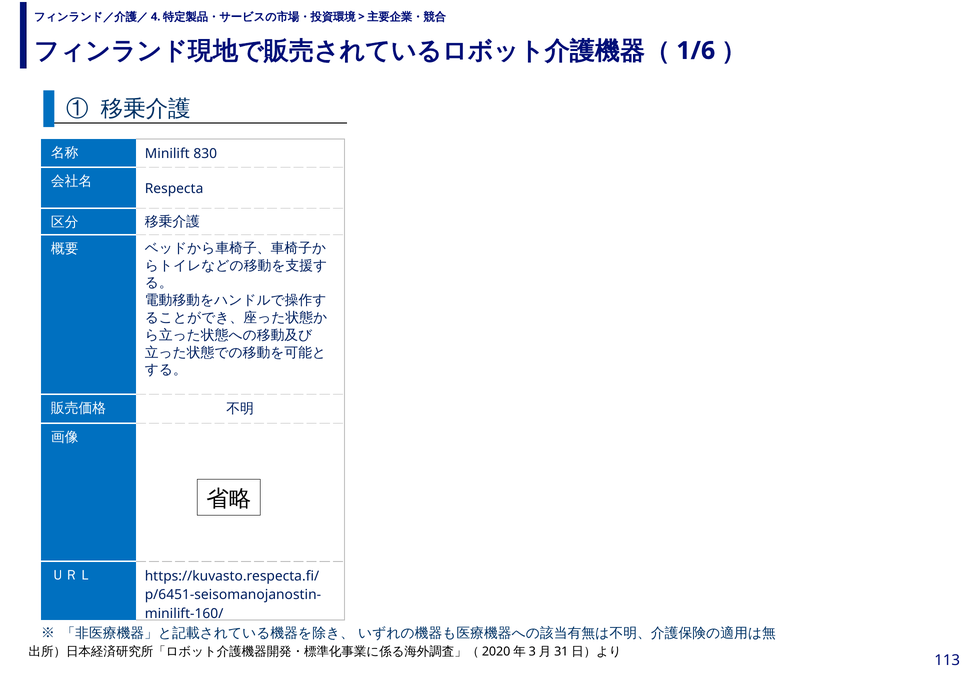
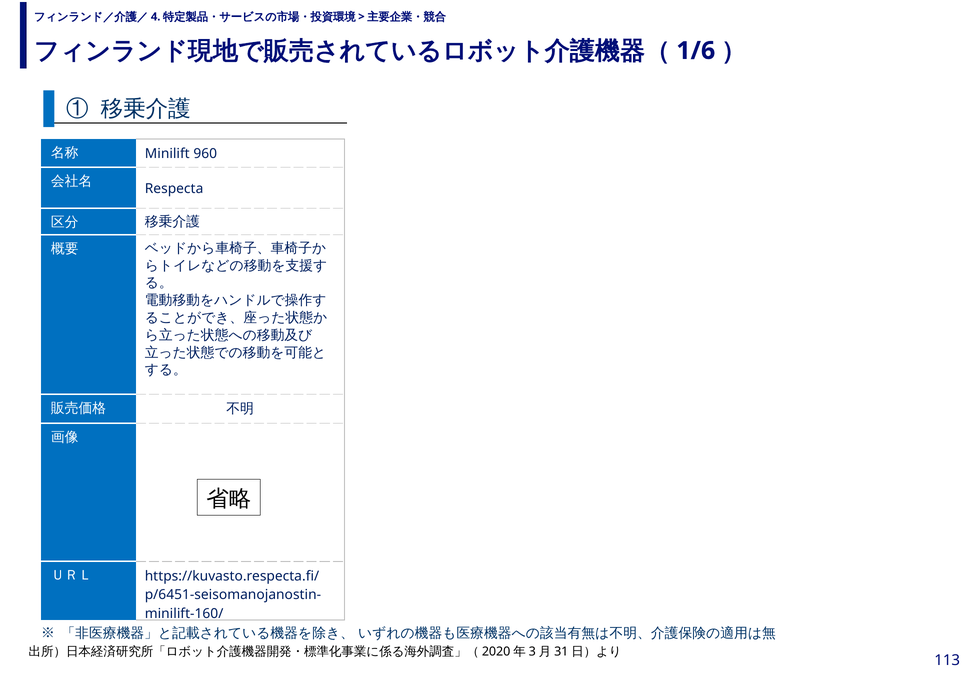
830: 830 -> 960 (205, 154)
